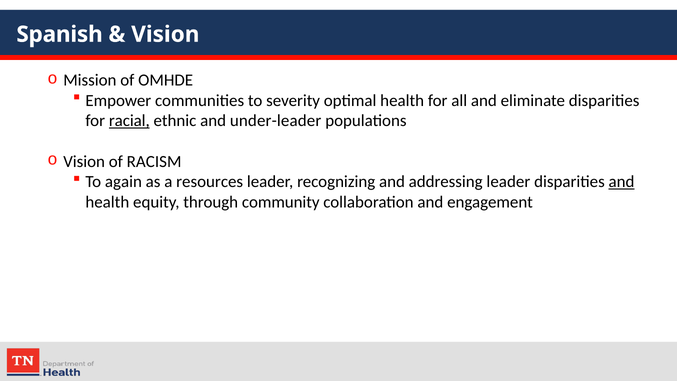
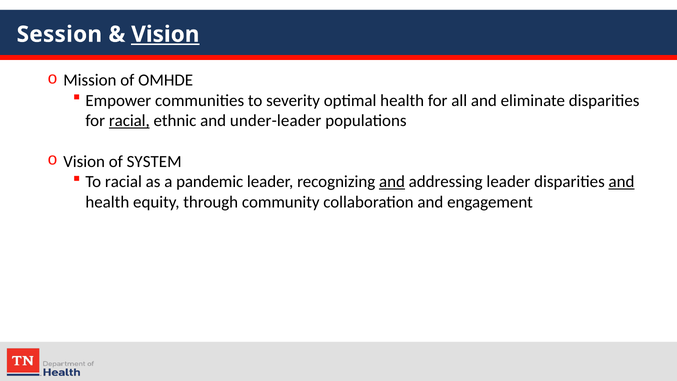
Spanish: Spanish -> Session (59, 34)
Vision underline: none -> present (165, 34)
RACISM: RACISM -> SYSTEM (154, 161)
To again: again -> racial (123, 182)
resources: resources -> pandemic (210, 182)
and underline: none -> present (392, 182)
